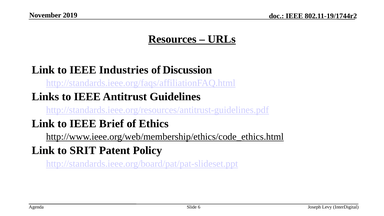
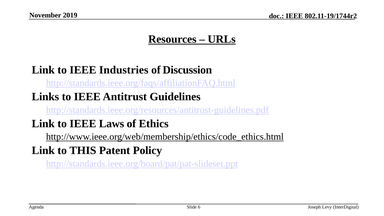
Brief: Brief -> Laws (112, 124)
SRIT: SRIT -> THIS (83, 150)
